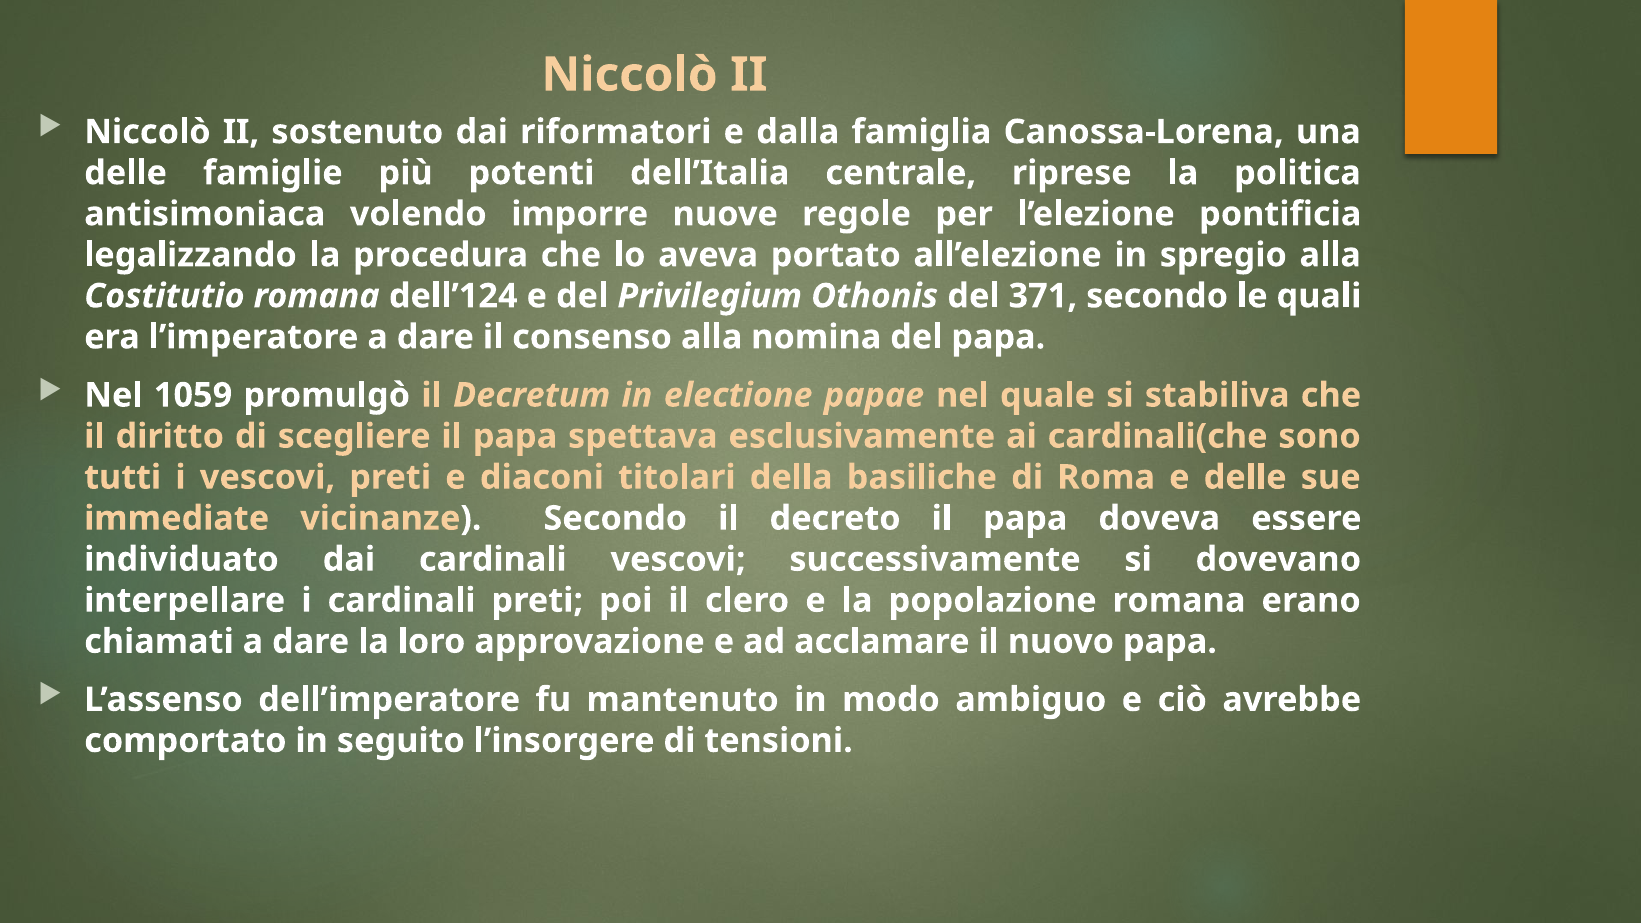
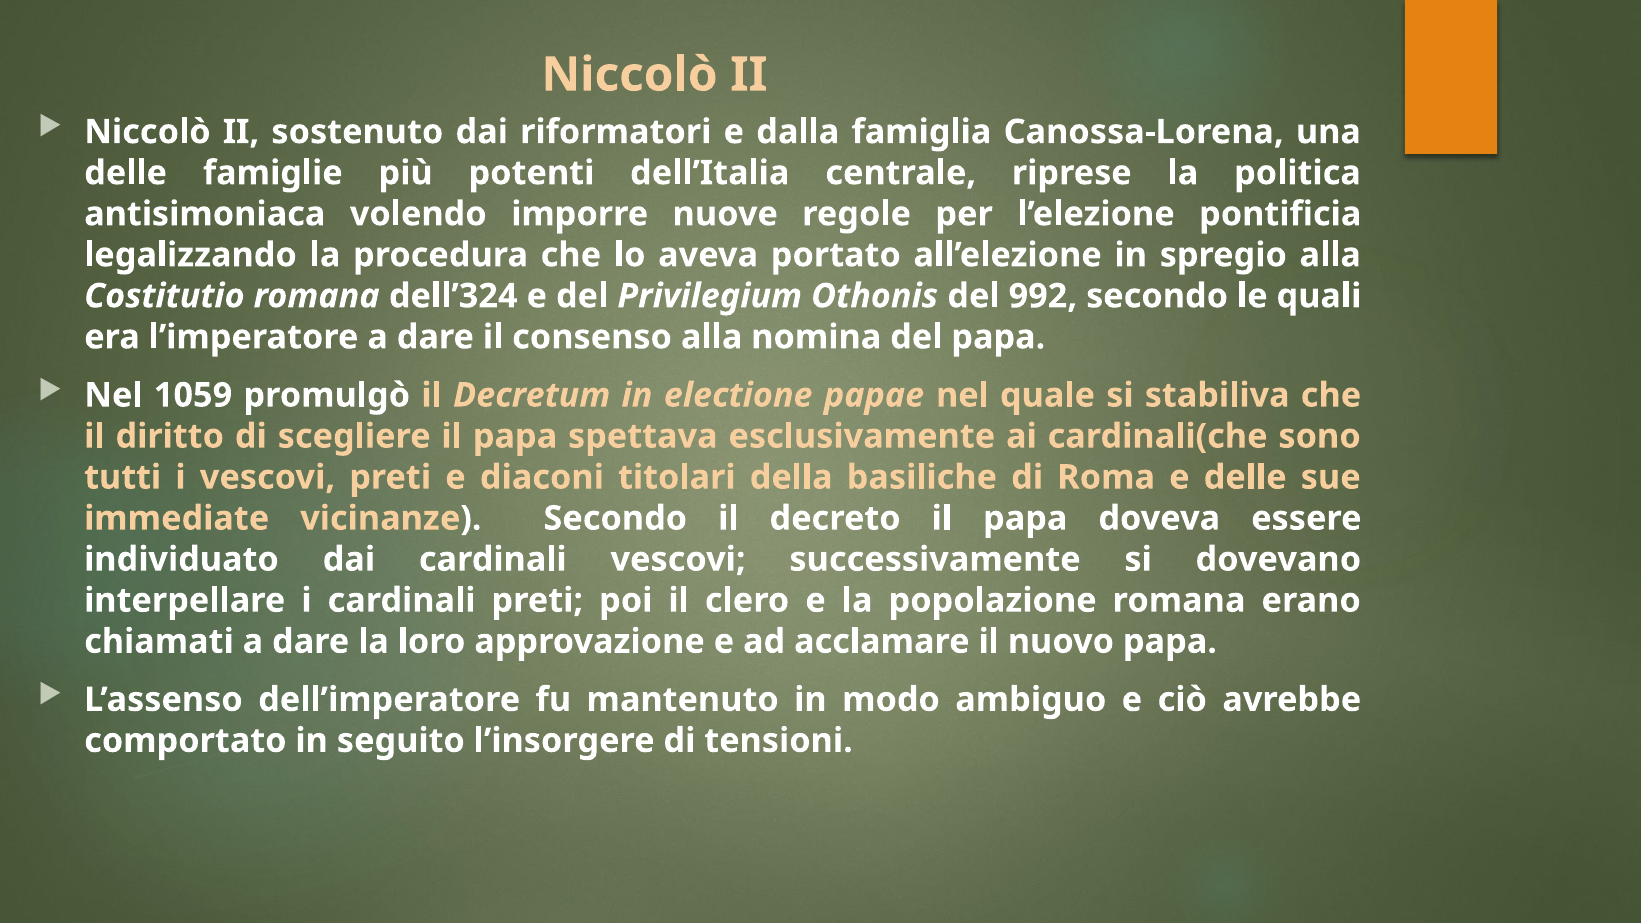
dell’124: dell’124 -> dell’324 (453, 296)
371: 371 -> 992 (1043, 296)
